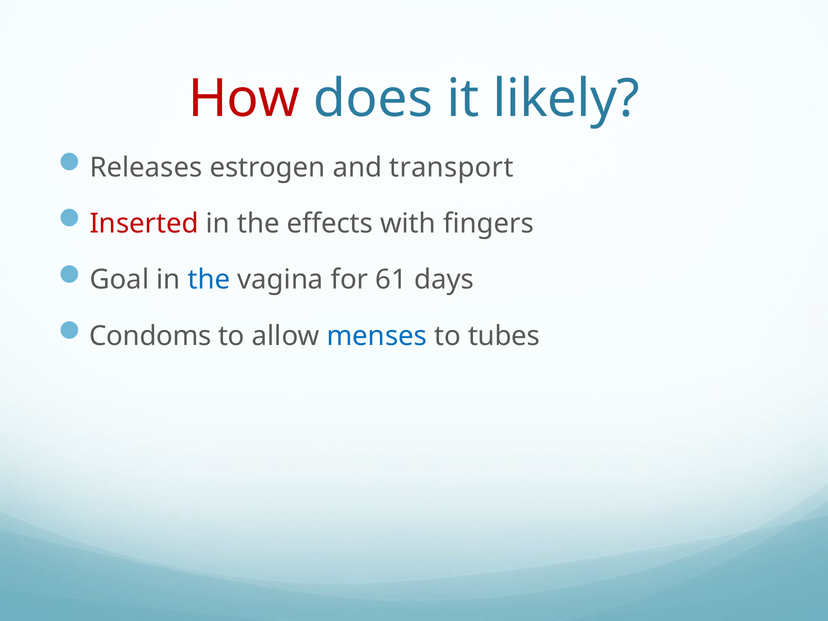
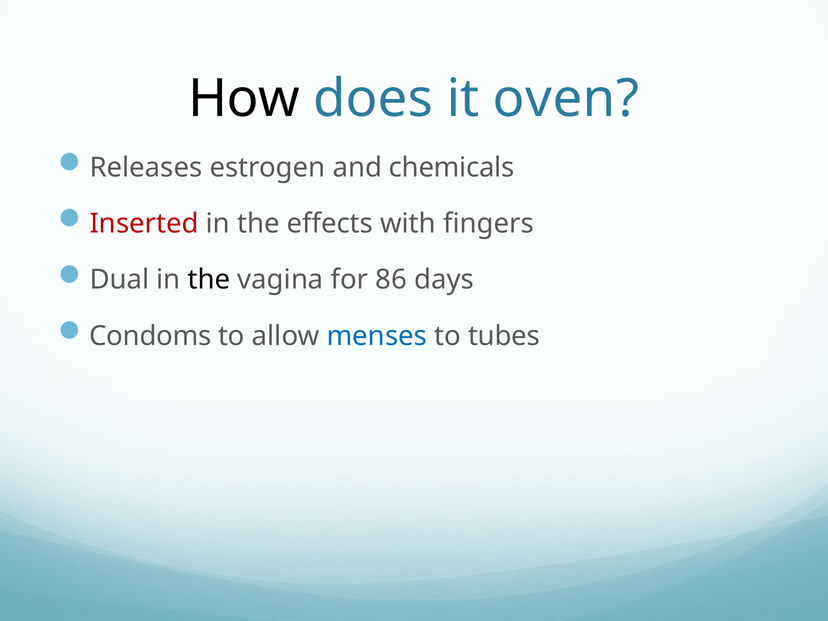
How colour: red -> black (244, 99)
likely: likely -> oven (566, 99)
transport: transport -> chemicals (452, 168)
Goal: Goal -> Dual (119, 280)
the colour: blue -> black (209, 280)
61: 61 -> 86 (391, 280)
